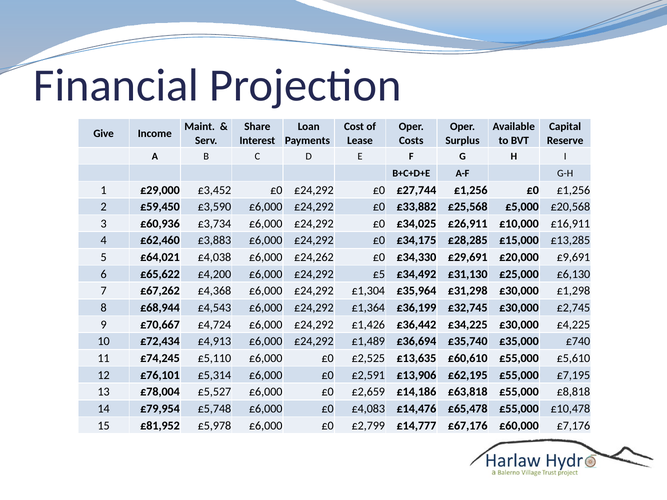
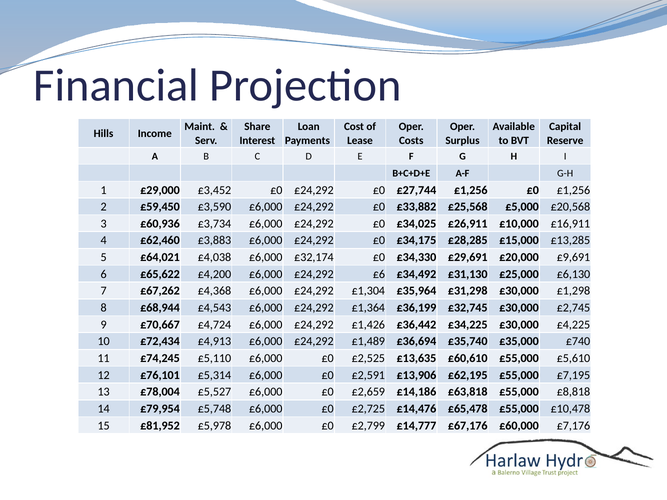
Give: Give -> Hills (104, 134)
£24,262: £24,262 -> £32,174 (314, 257)
£5: £5 -> £6 (379, 274)
£4,083: £4,083 -> £2,725 (368, 409)
